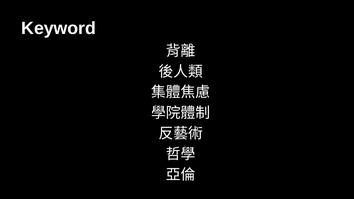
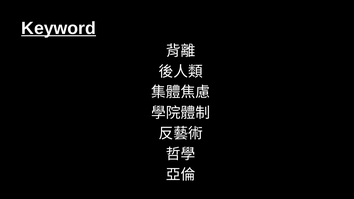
Keyword underline: none -> present (59, 28)
